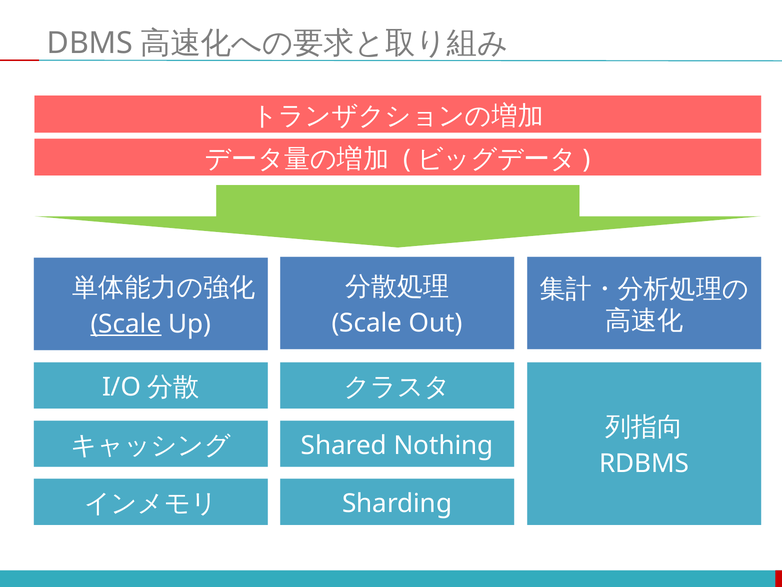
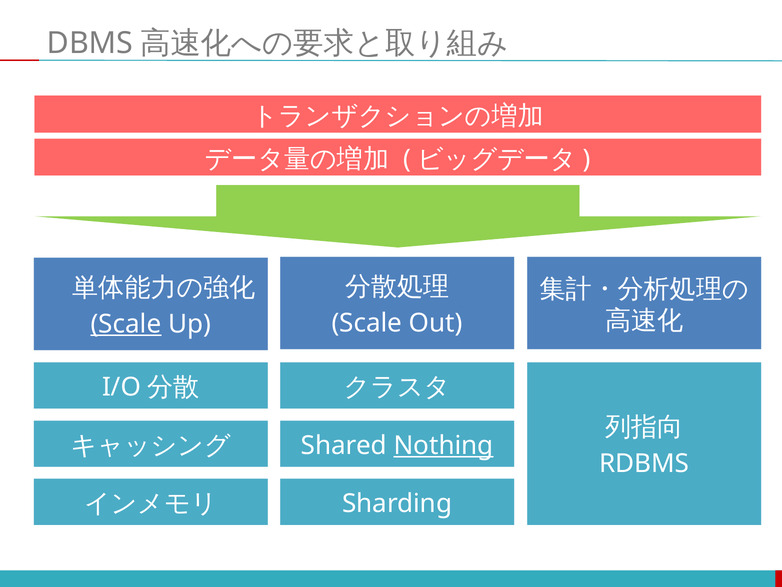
Nothing underline: none -> present (444, 445)
